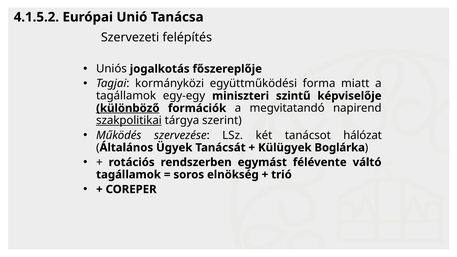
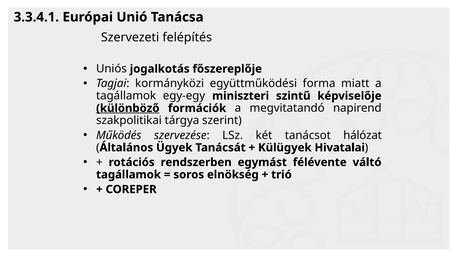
4.1.5.2: 4.1.5.2 -> 3.3.4.1 (36, 17)
szakpolitikai underline: present -> none (129, 121)
Boglárka: Boglárka -> Hivatalai (340, 148)
